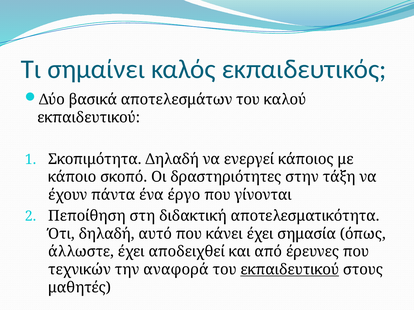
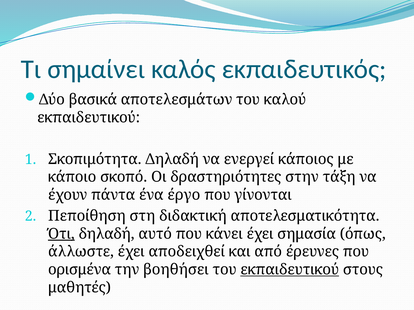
Ότι underline: none -> present (61, 234)
τεχνικών: τεχνικών -> ορισμένα (80, 270)
αναφορά: αναφορά -> βοηθήσει (176, 270)
